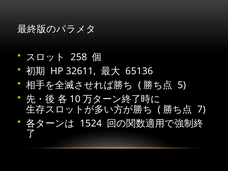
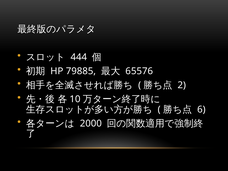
258: 258 -> 444 (79, 57)
32611: 32611 -> 79885 (81, 71)
65136: 65136 -> 65576 (139, 71)
5: 5 -> 2 (182, 85)
7: 7 -> 6 (201, 109)
1524: 1524 -> 2000 (91, 123)
